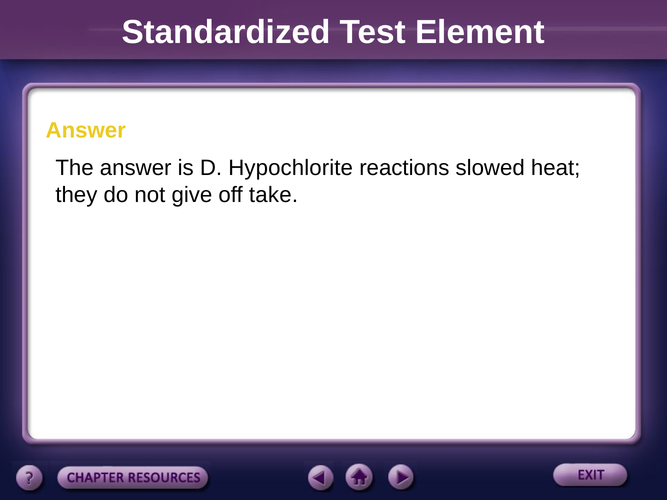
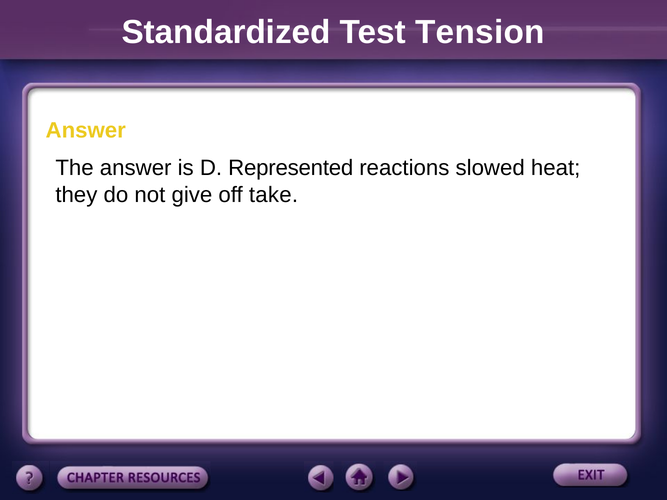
Element: Element -> Tension (480, 32)
Hypochlorite: Hypochlorite -> Represented (291, 168)
